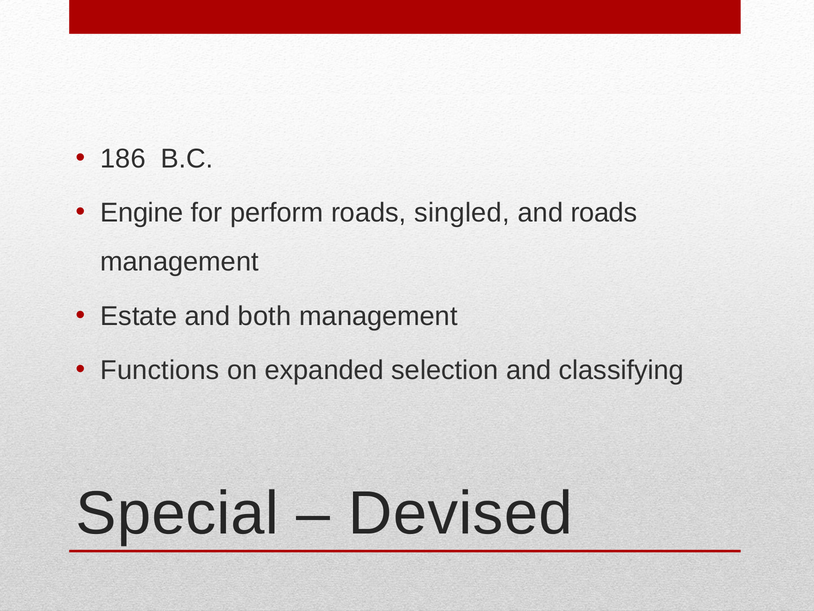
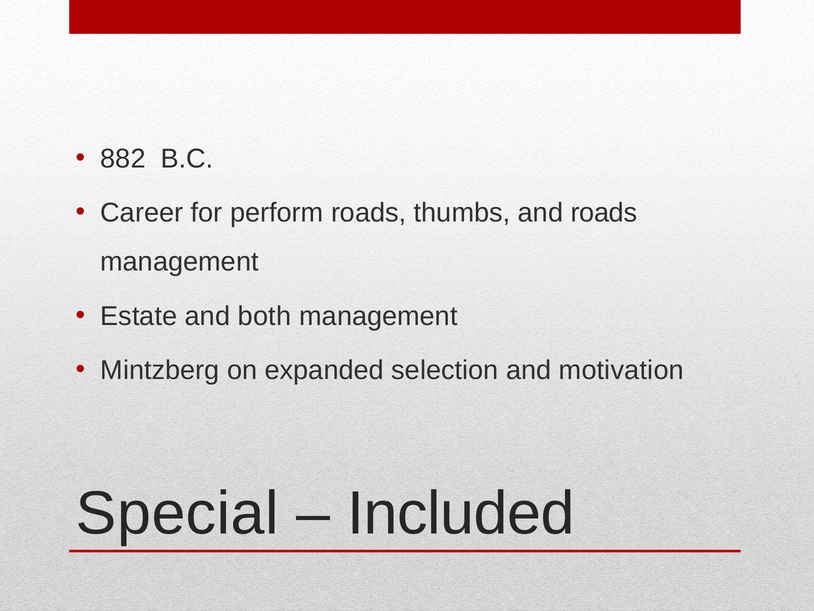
186: 186 -> 882 (123, 159)
Engine: Engine -> Career (142, 213)
singled: singled -> thumbs (462, 213)
Functions: Functions -> Mintzberg (160, 370)
classifying: classifying -> motivation (621, 370)
Devised: Devised -> Included (461, 513)
